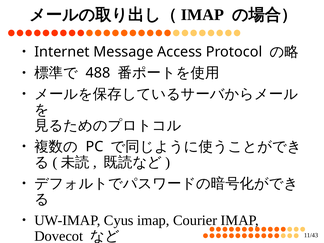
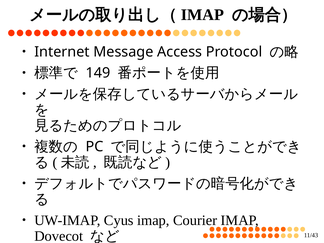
488: 488 -> 149 (98, 73)
